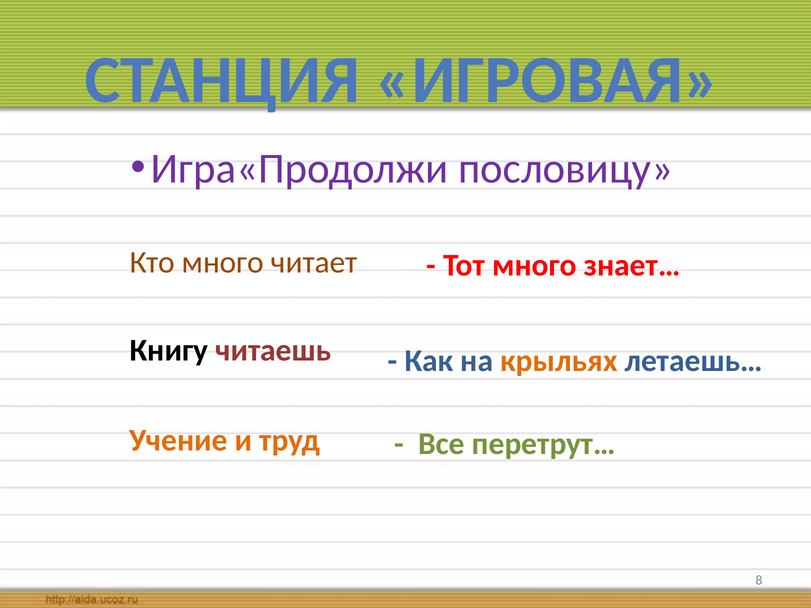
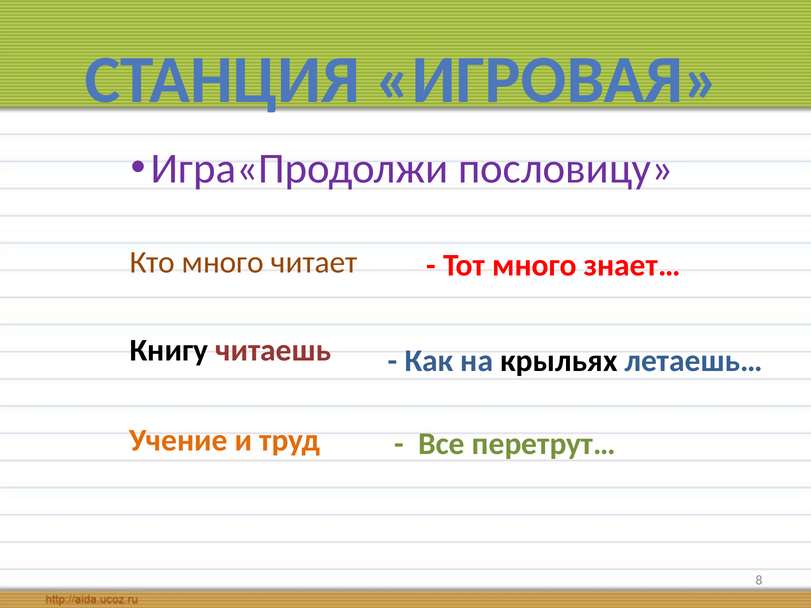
крыльях colour: orange -> black (559, 361)
